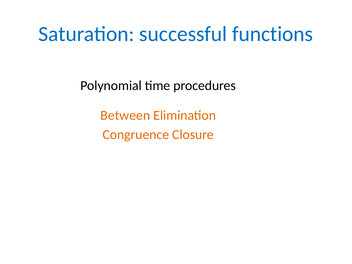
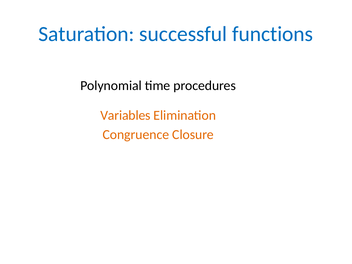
Between: Between -> Variables (125, 115)
